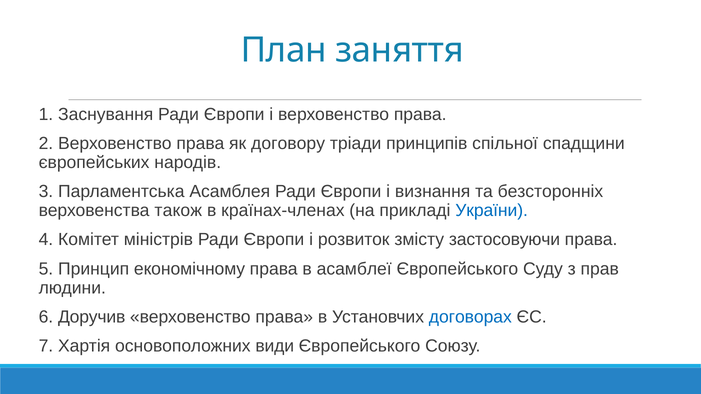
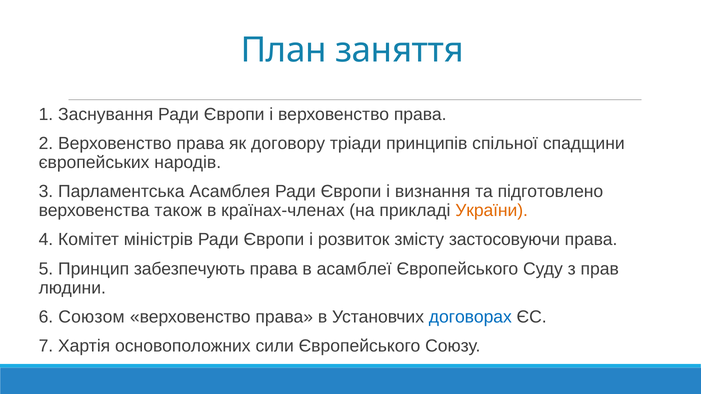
безсторонніх: безсторонніх -> підготовлено (550, 192)
України colour: blue -> orange (492, 211)
економічному: економічному -> забезпечують (190, 269)
Доручив: Доручив -> Союзом (91, 317)
види: види -> сили (275, 346)
